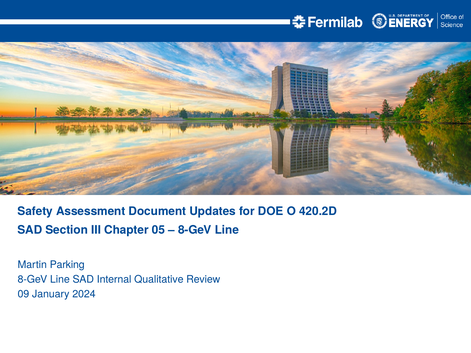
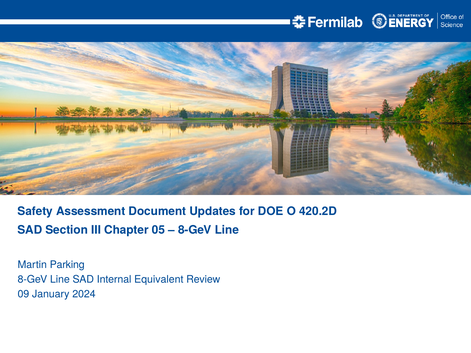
Qualitative: Qualitative -> Equivalent (159, 280)
